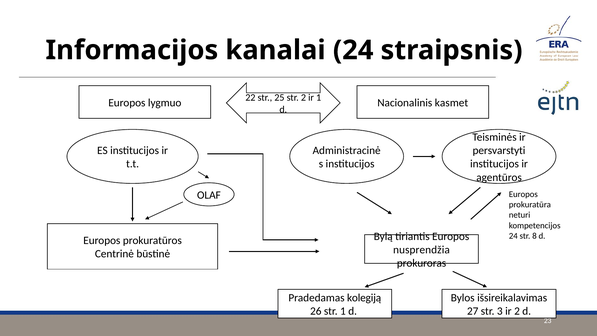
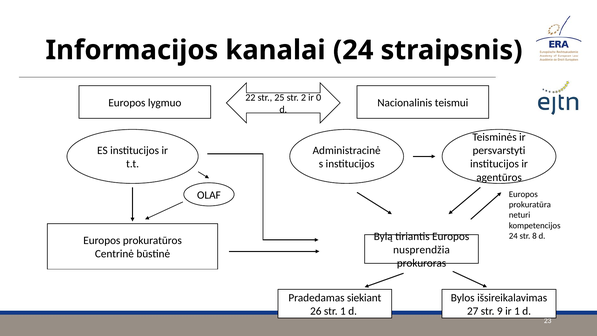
ir 1: 1 -> 0 (319, 98)
kasmet: kasmet -> teismui (452, 103)
kolegiją: kolegiją -> siekiant (364, 298)
3: 3 -> 9 (500, 311)
ir 2: 2 -> 1 (517, 311)
